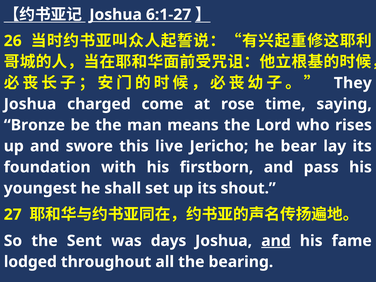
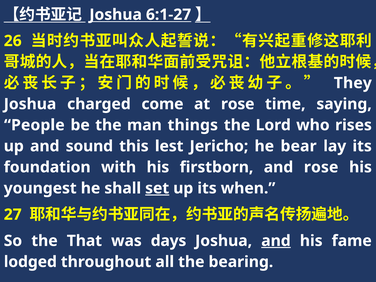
Bronze: Bronze -> People (34, 125)
means: means -> things (193, 125)
swore: swore -> sound (89, 146)
live: live -> lest (169, 146)
and pass: pass -> rose (321, 167)
set underline: none -> present (157, 188)
shout: shout -> when (248, 188)
Sent: Sent -> That (84, 241)
